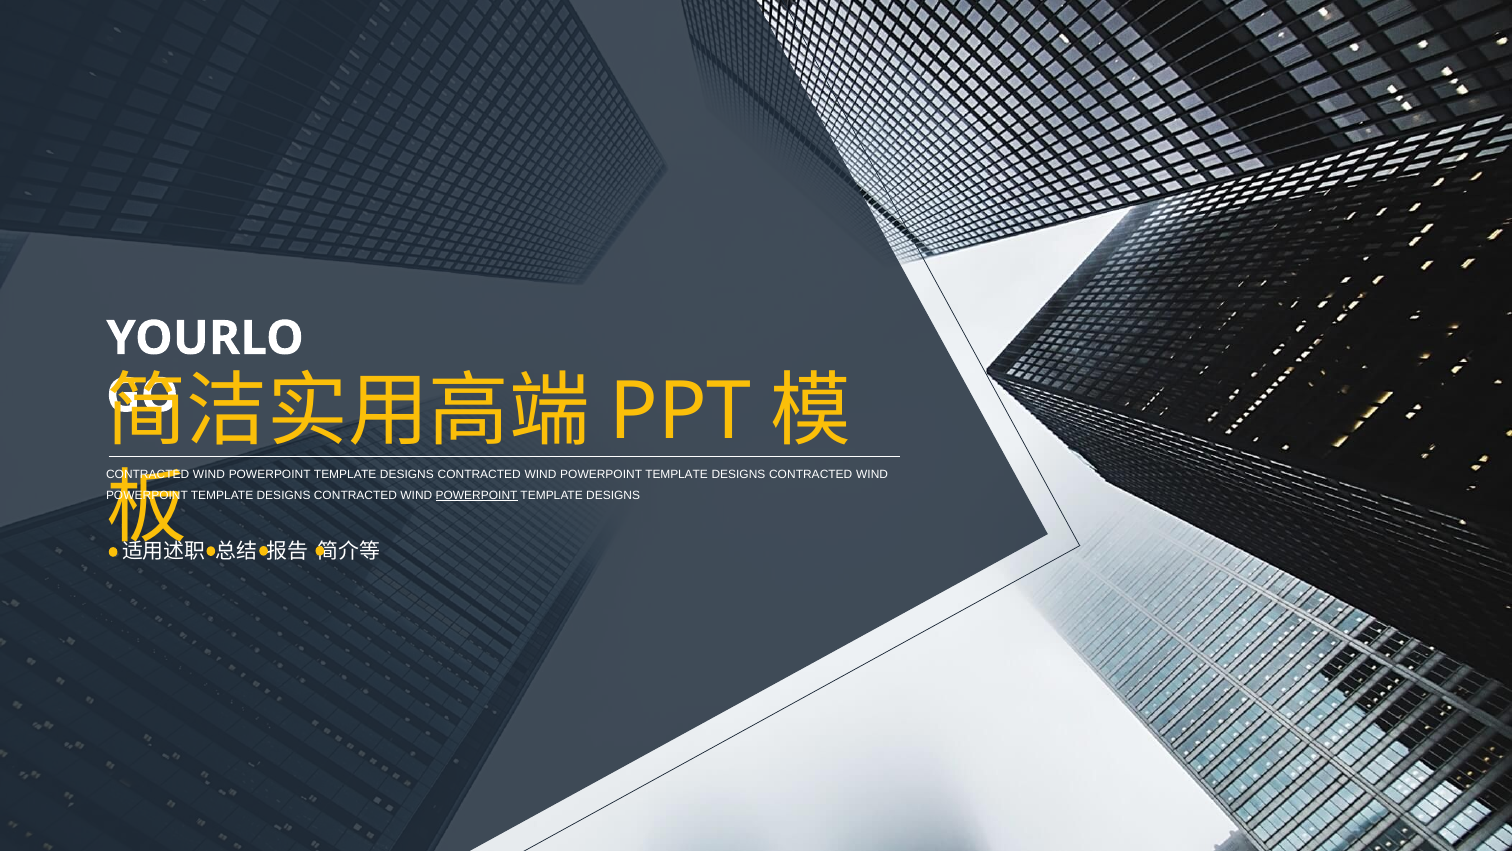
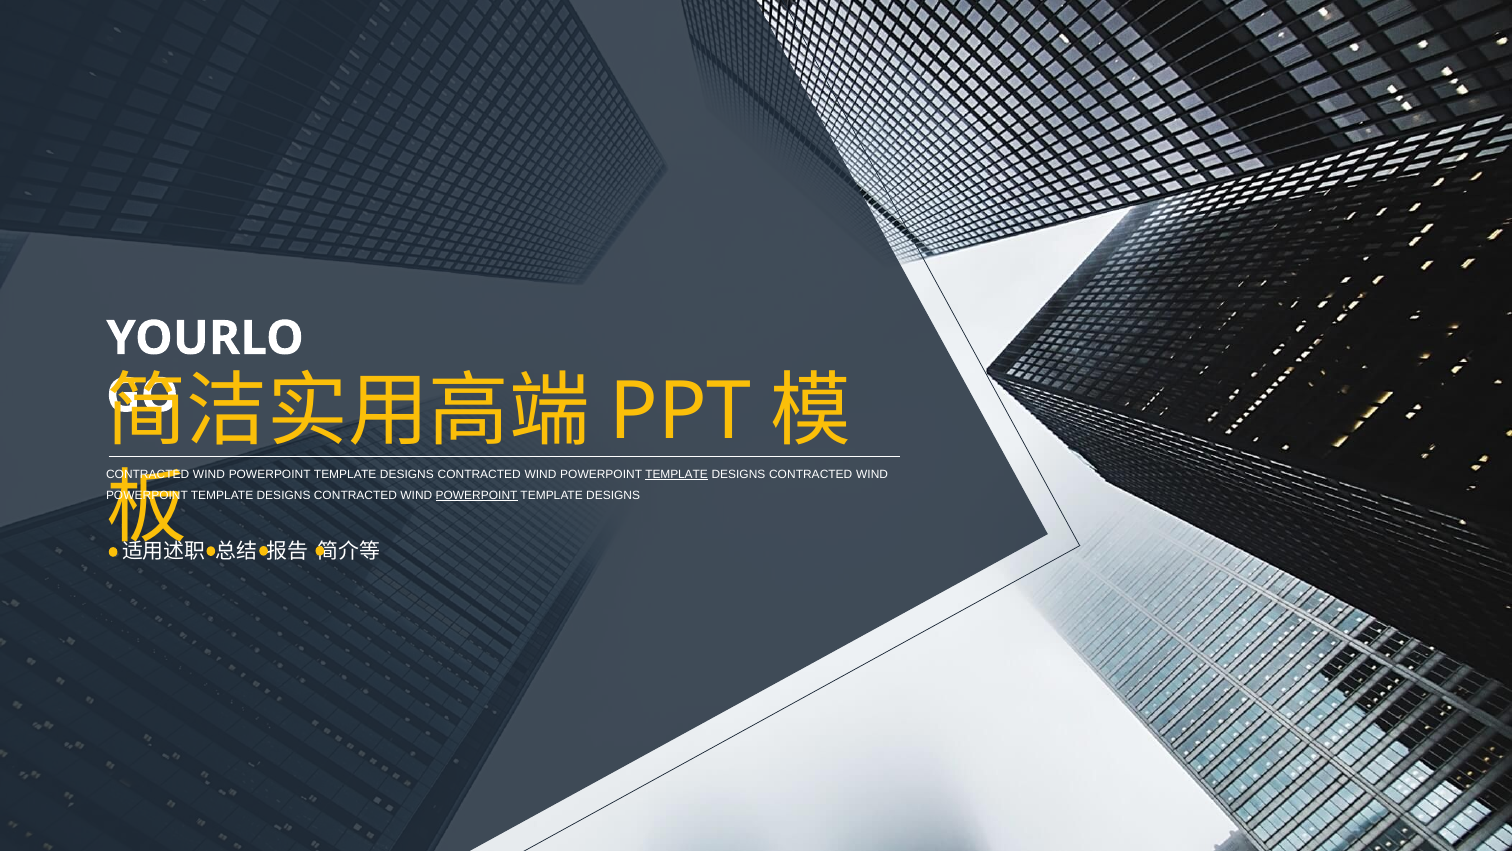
TEMPLATE underline: none -> present (677, 474)
